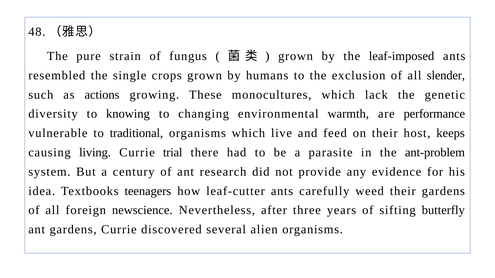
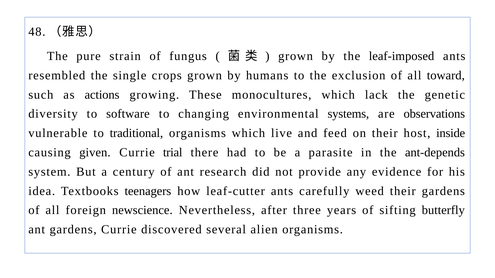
slender: slender -> toward (446, 75)
knowing: knowing -> software (128, 114)
warmth: warmth -> systems (348, 114)
performance: performance -> observations (434, 114)
keeps: keeps -> inside (451, 133)
living: living -> given (95, 153)
ant-problem: ant-problem -> ant-depends (435, 153)
